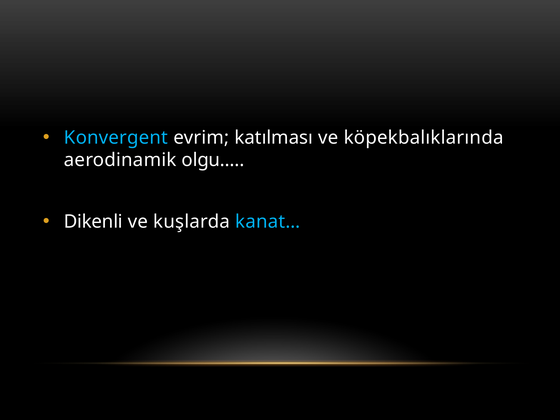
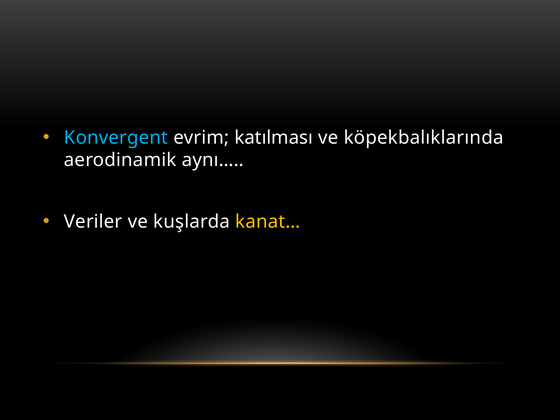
olgu…: olgu… -> aynı… (213, 160)
Dikenli: Dikenli -> Veriler (93, 222)
kanat… colour: light blue -> yellow (268, 222)
